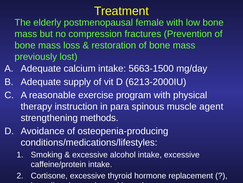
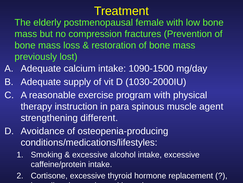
5663-1500: 5663-1500 -> 1090-1500 (151, 68)
6213-2000IU: 6213-2000IU -> 1030-2000IU (156, 82)
methods: methods -> different (99, 117)
